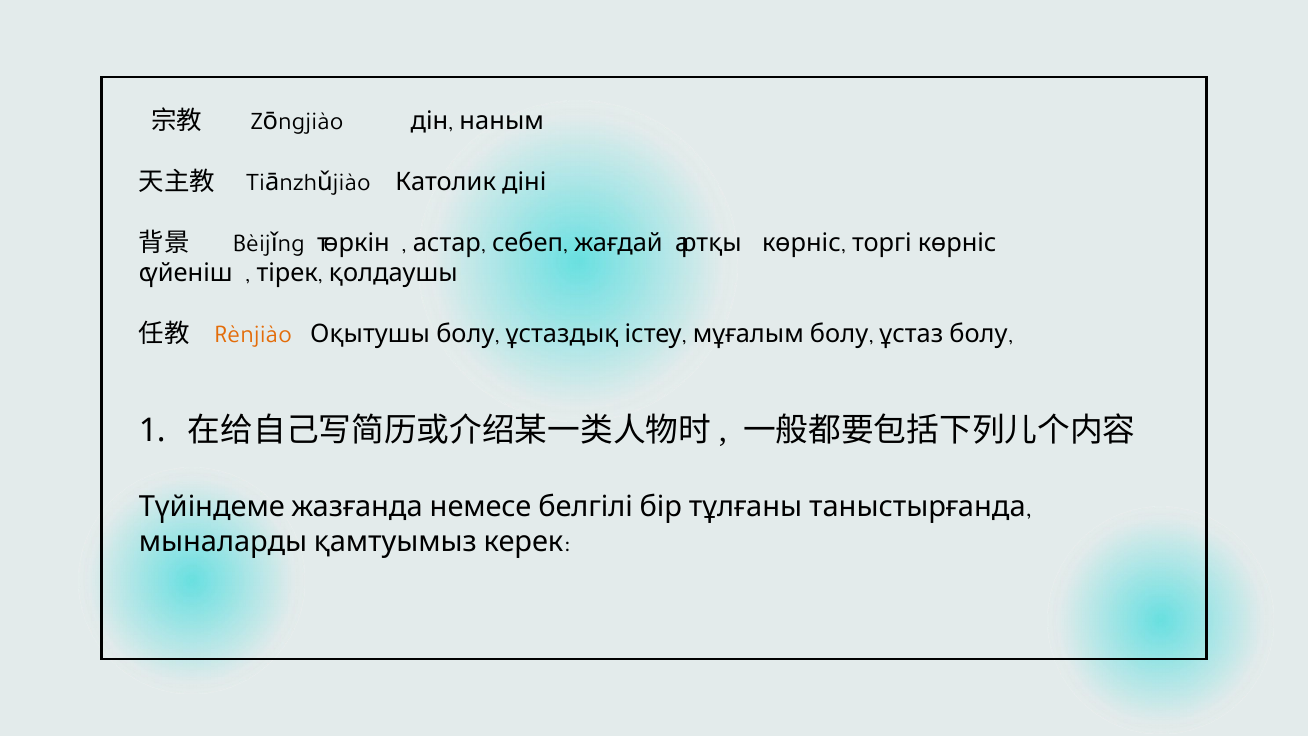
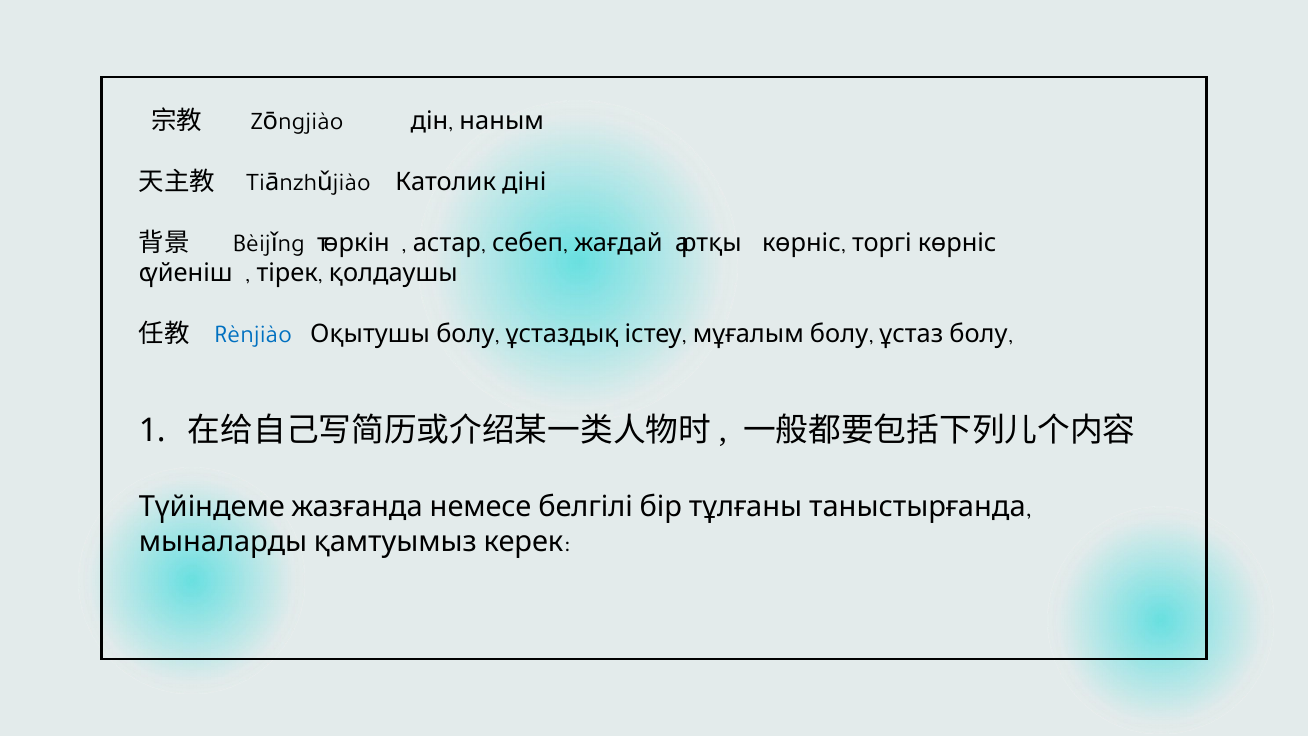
Rènjiào colour: orange -> blue (253, 334)
